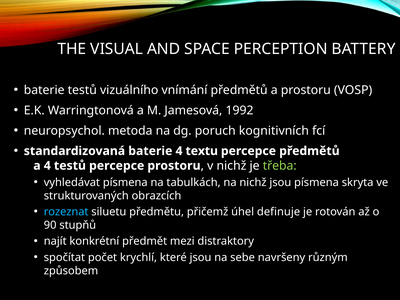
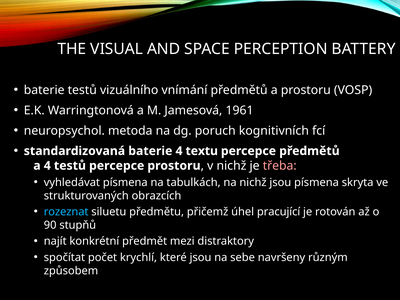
1992: 1992 -> 1961 (240, 111)
třeba colour: light green -> pink (280, 166)
definuje: definuje -> pracující (279, 212)
